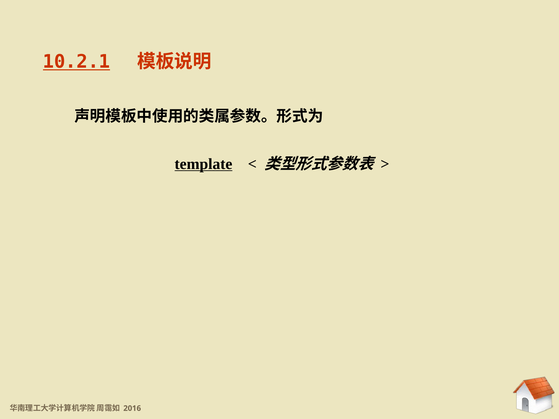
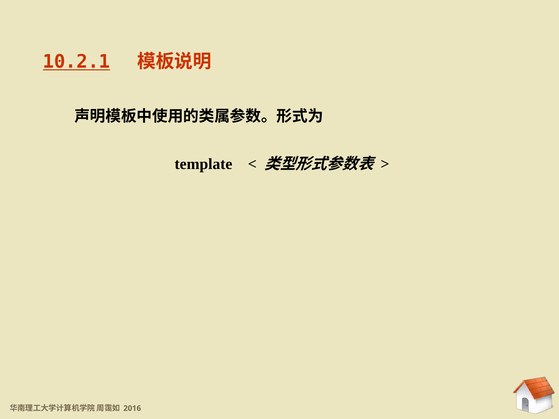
template underline: present -> none (203, 164)
